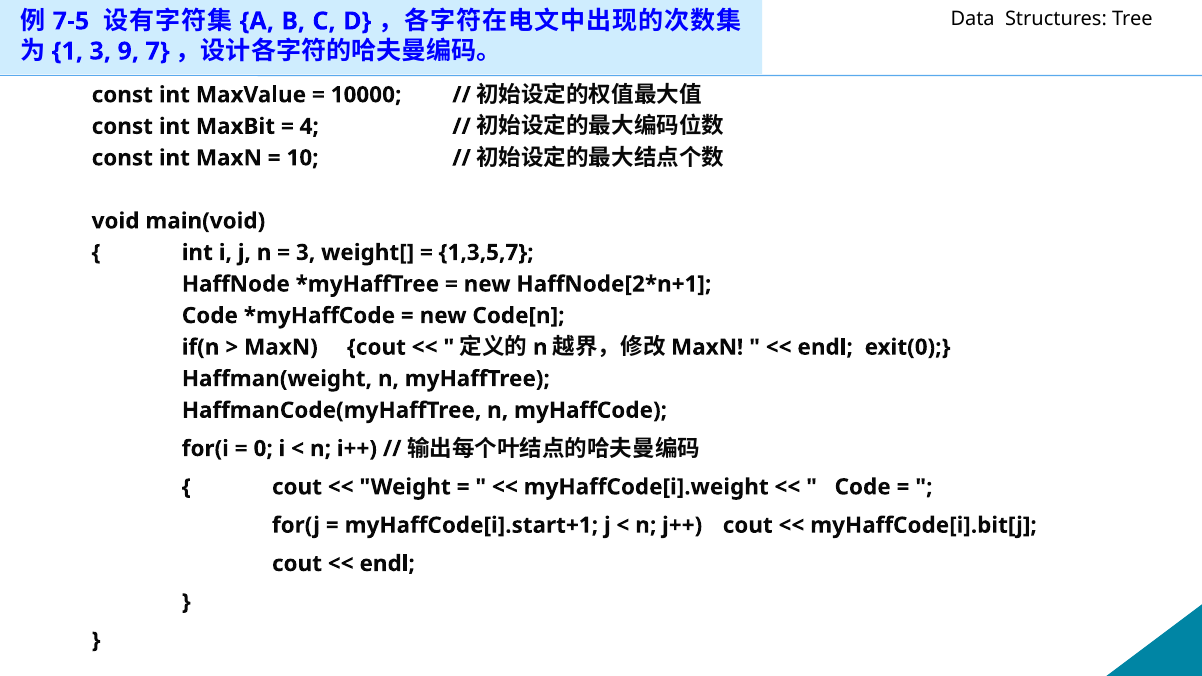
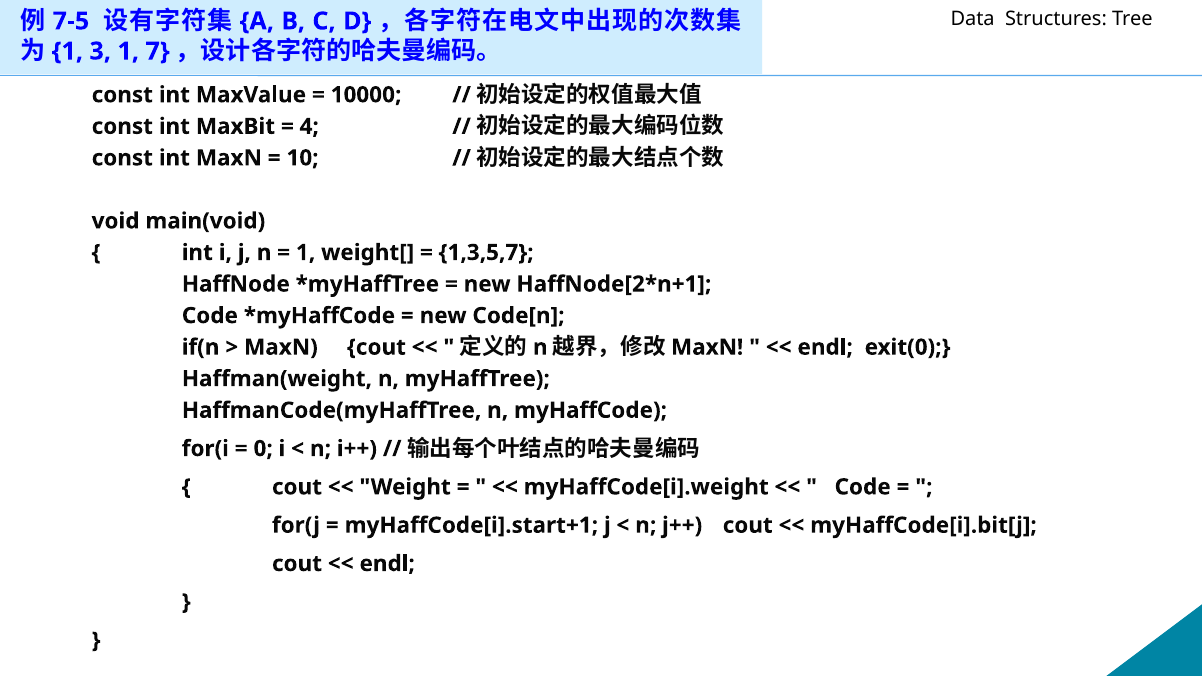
3 9: 9 -> 1 (128, 51)
3: 3 -> 1 (306, 253)
